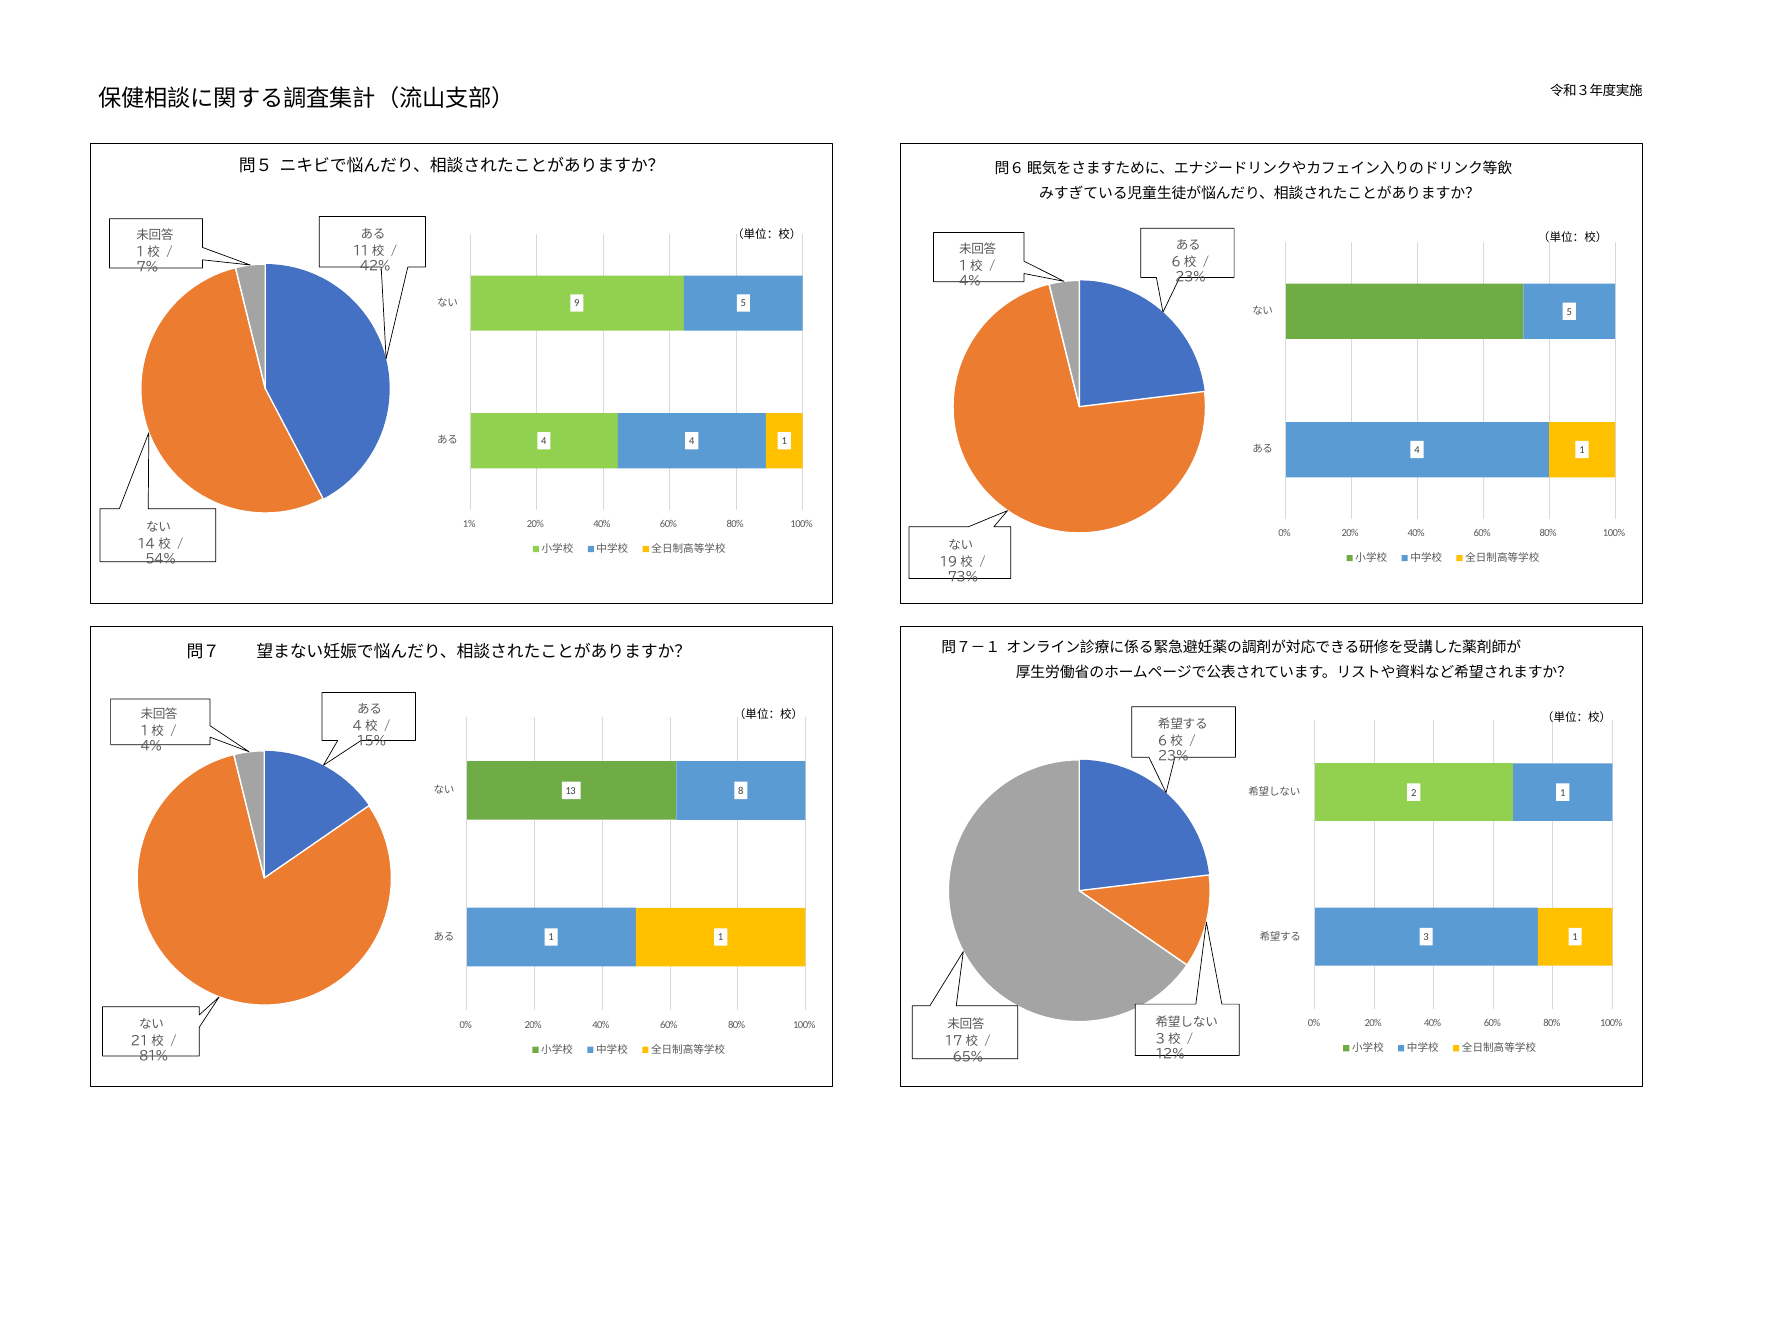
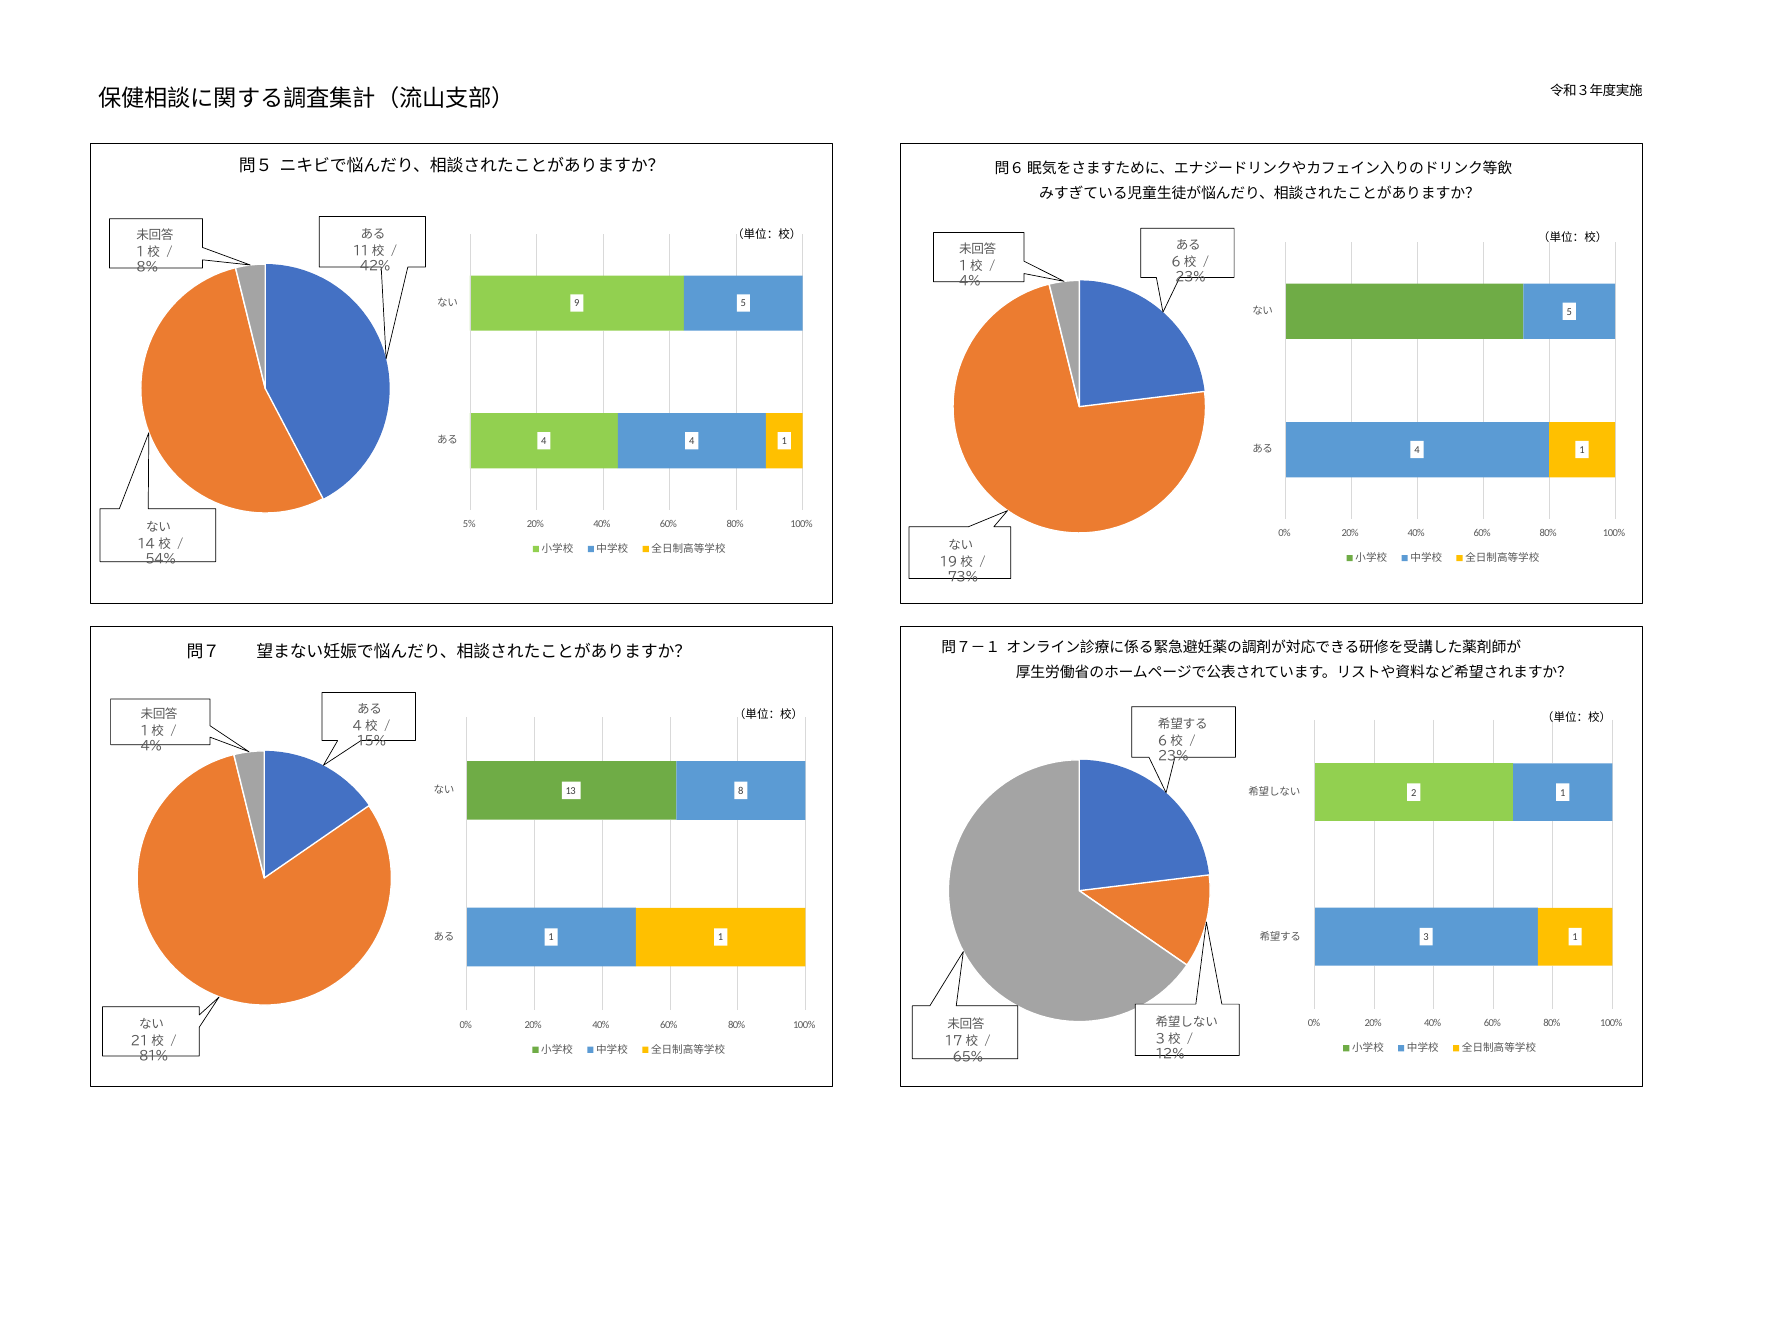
7%: 7% -> 8% (147, 268)
1%: 1% -> 5% (469, 524)
